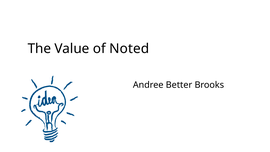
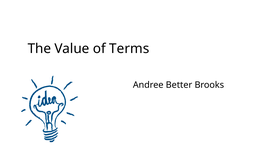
Noted: Noted -> Terms (129, 49)
